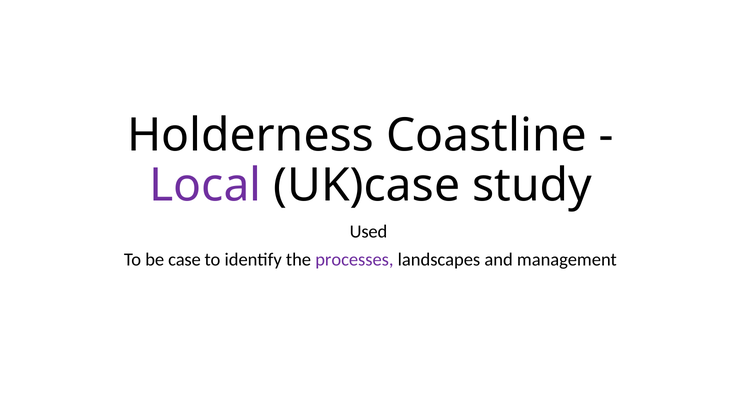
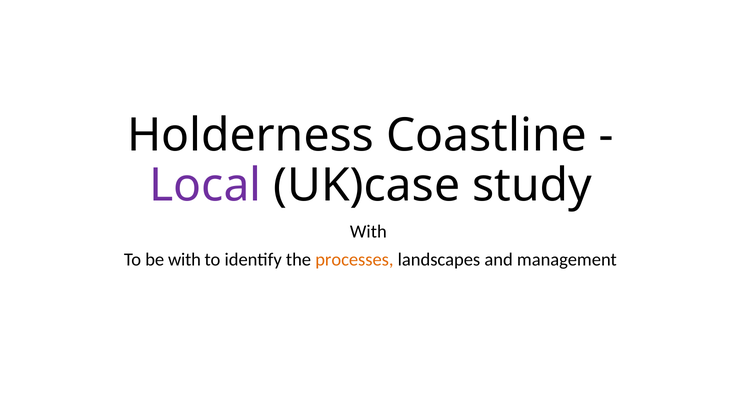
Used: Used -> With (368, 232)
be case: case -> with (184, 259)
processes colour: purple -> orange (354, 259)
